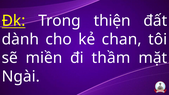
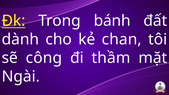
thiện: thiện -> bánh (112, 21)
miền: miền -> công (44, 58)
